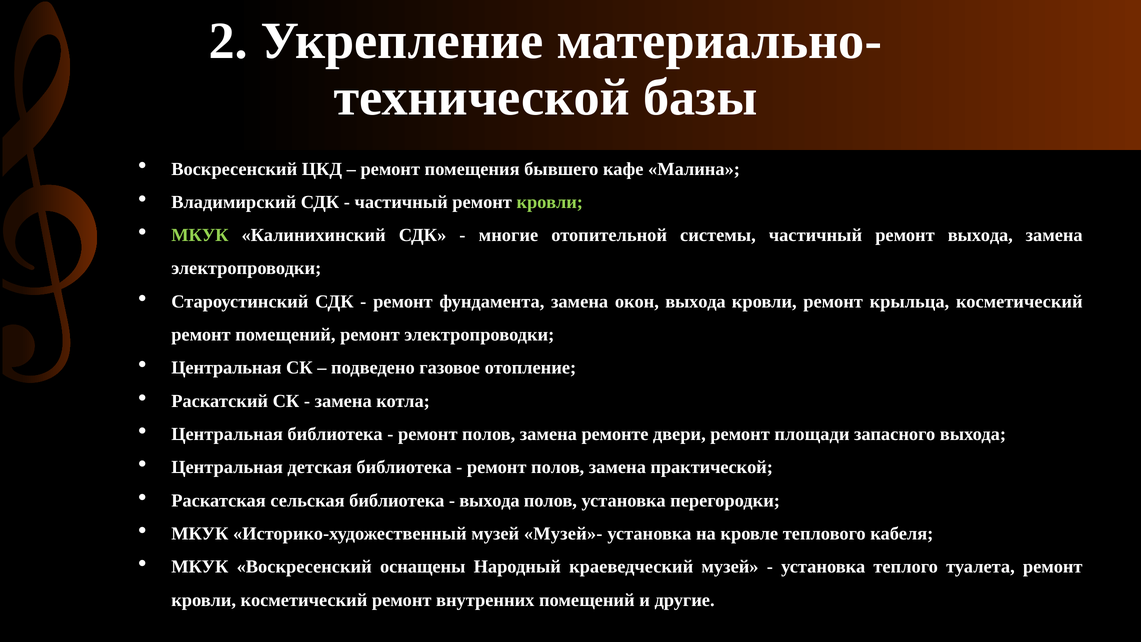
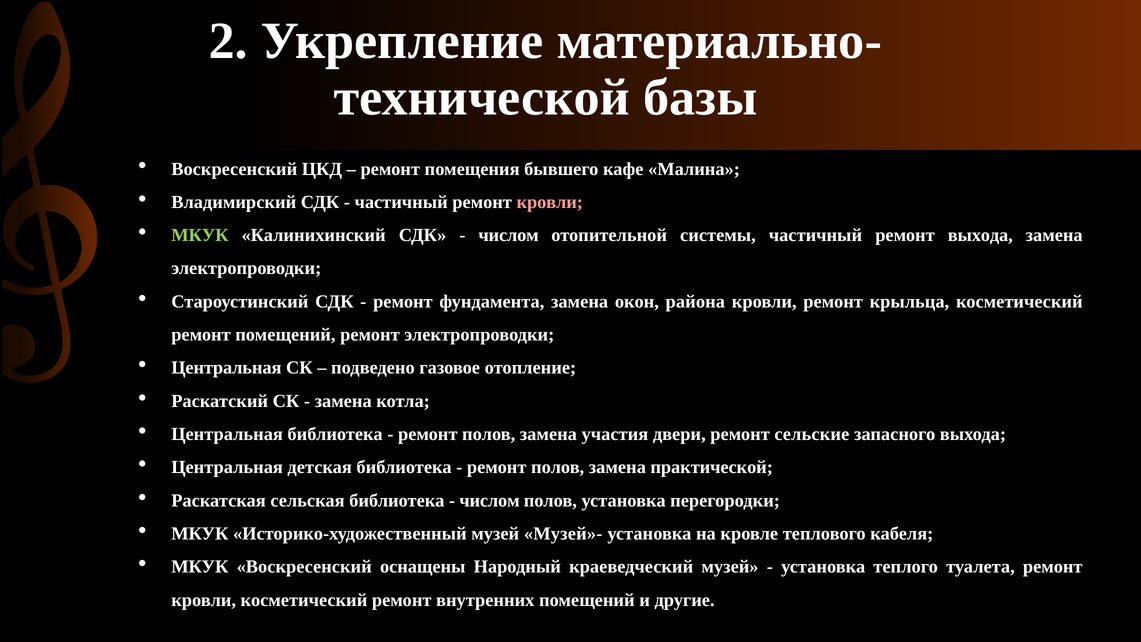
кровли colour: light green -> pink (550, 202)
многие: многие -> числом (509, 235)
окон выхода: выхода -> района (695, 301)
ремонте: ремонте -> участия (615, 434)
площади: площади -> сельские (812, 434)
выхода: выхода -> числом (490, 500)
